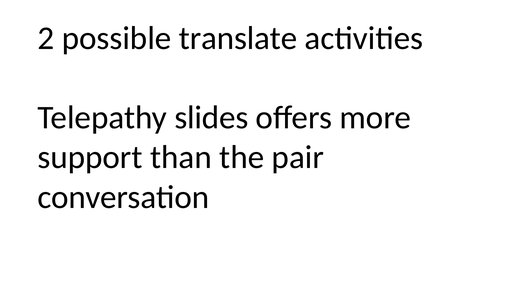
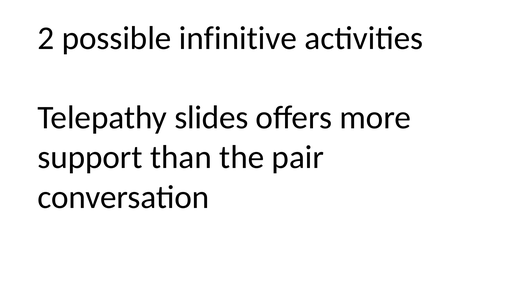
translate: translate -> infinitive (238, 38)
